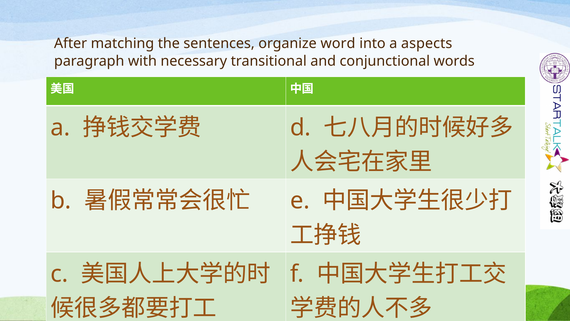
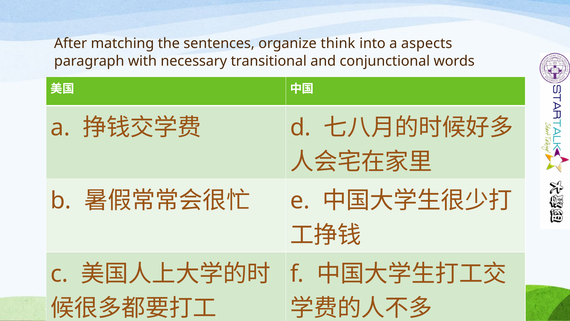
word: word -> think (338, 43)
